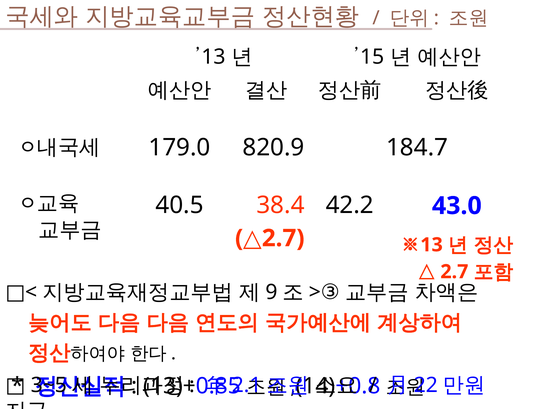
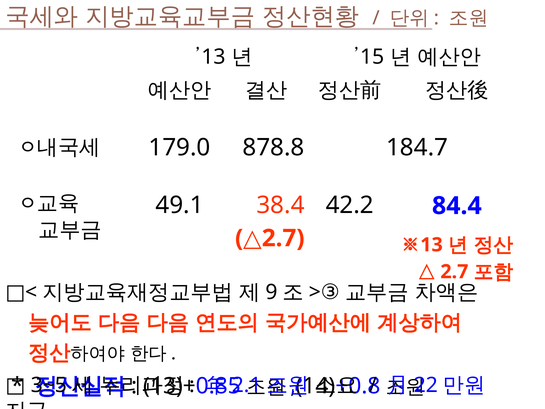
820.9: 820.9 -> 878.8 (274, 147)
40.5: 40.5 -> 49.1 (180, 205)
43.0: 43.0 -> 84.4 (457, 206)
